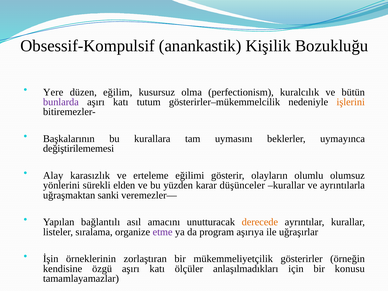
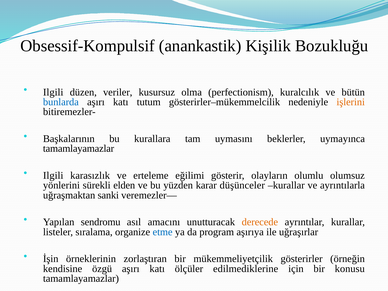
Yere: Yere -> Ilgili (53, 92)
eğilim: eğilim -> veriler (118, 92)
bunlarda colour: purple -> blue (61, 102)
değiştirilememesi: değiştirilememesi -> tamamlayamazlar (79, 149)
Alay: Alay -> Ilgili (53, 175)
bağlantılı: bağlantılı -> sendromu (101, 222)
etme colour: purple -> blue (163, 232)
anlaşılmadıkları: anlaşılmadıkları -> edilmediklerine (246, 269)
